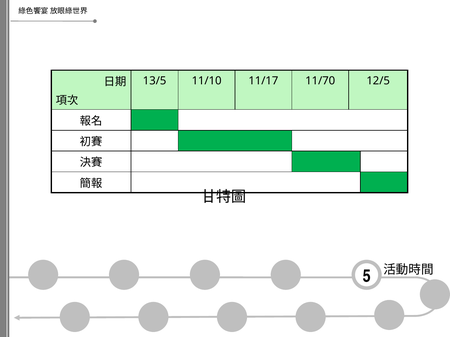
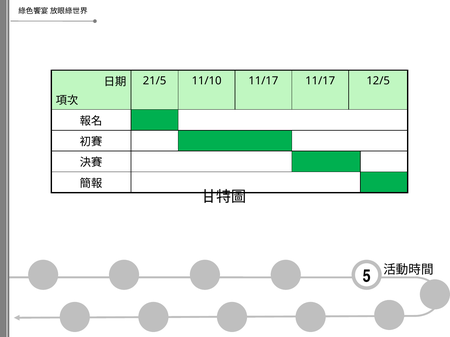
13/5: 13/5 -> 21/5 (155, 81)
11/17 11/70: 11/70 -> 11/17 (320, 81)
